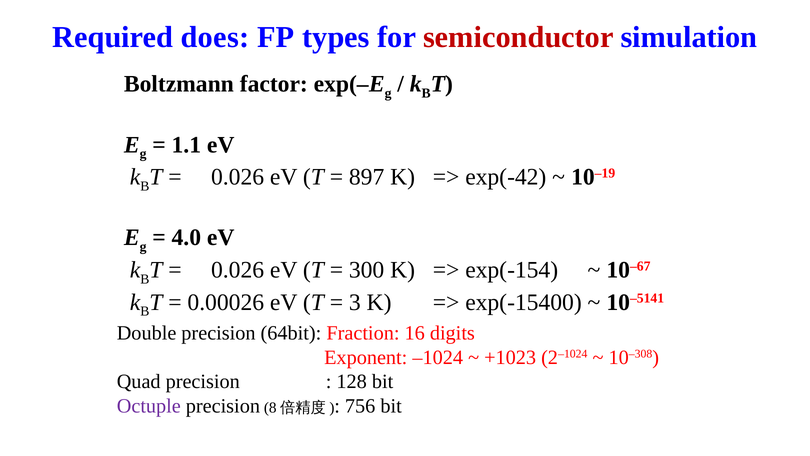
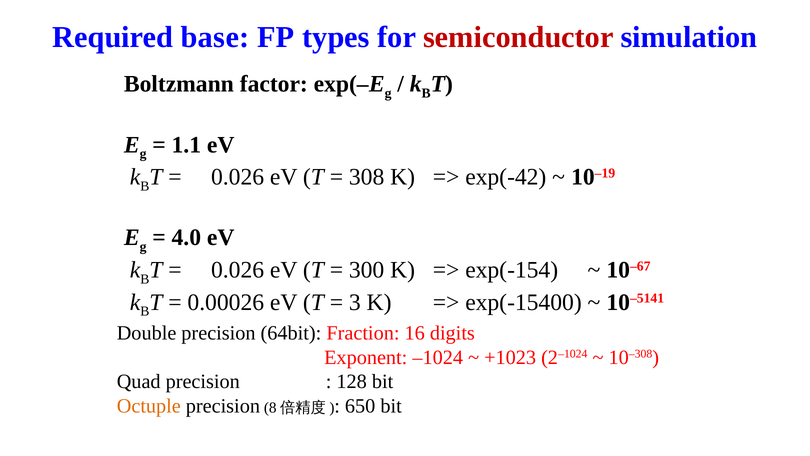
does: does -> base (215, 37)
897: 897 -> 308 (367, 177)
Octuple colour: purple -> orange (149, 406)
756: 756 -> 650 (360, 406)
